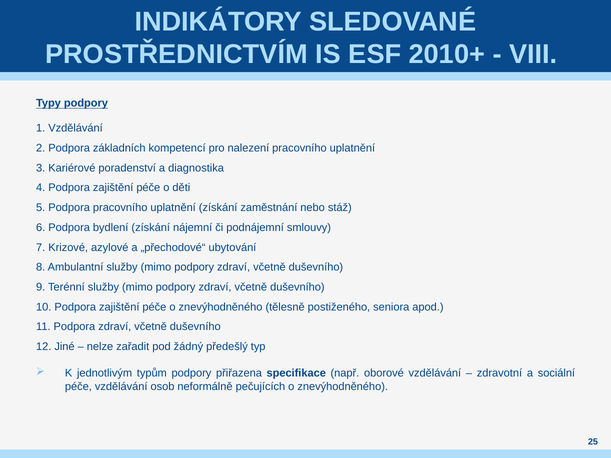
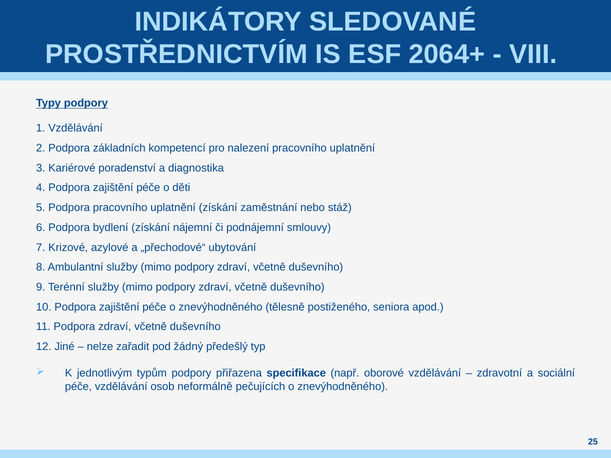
2010+: 2010+ -> 2064+ (447, 54)
